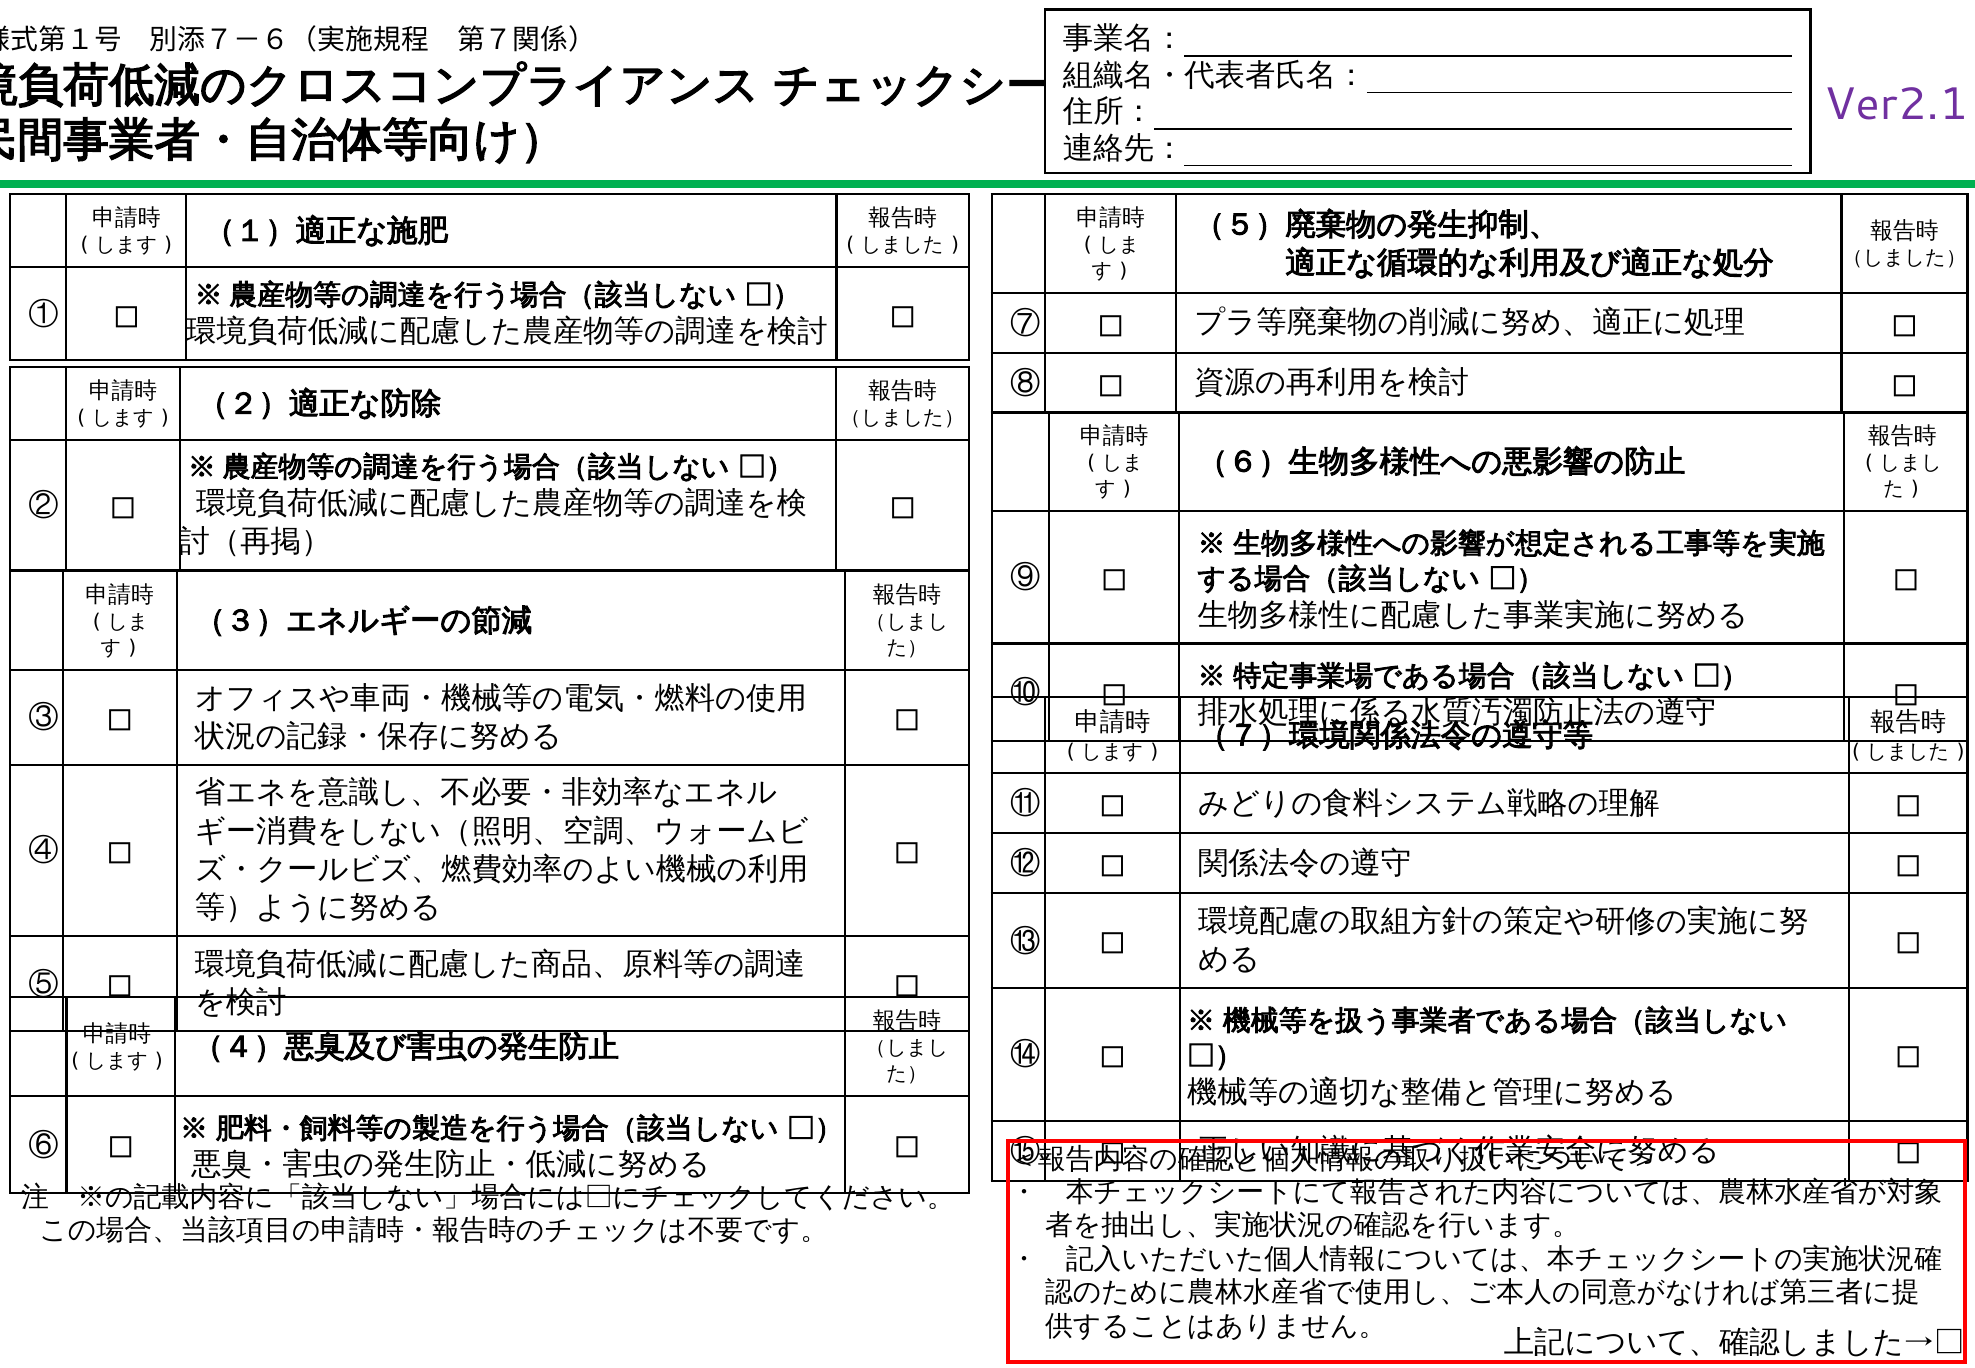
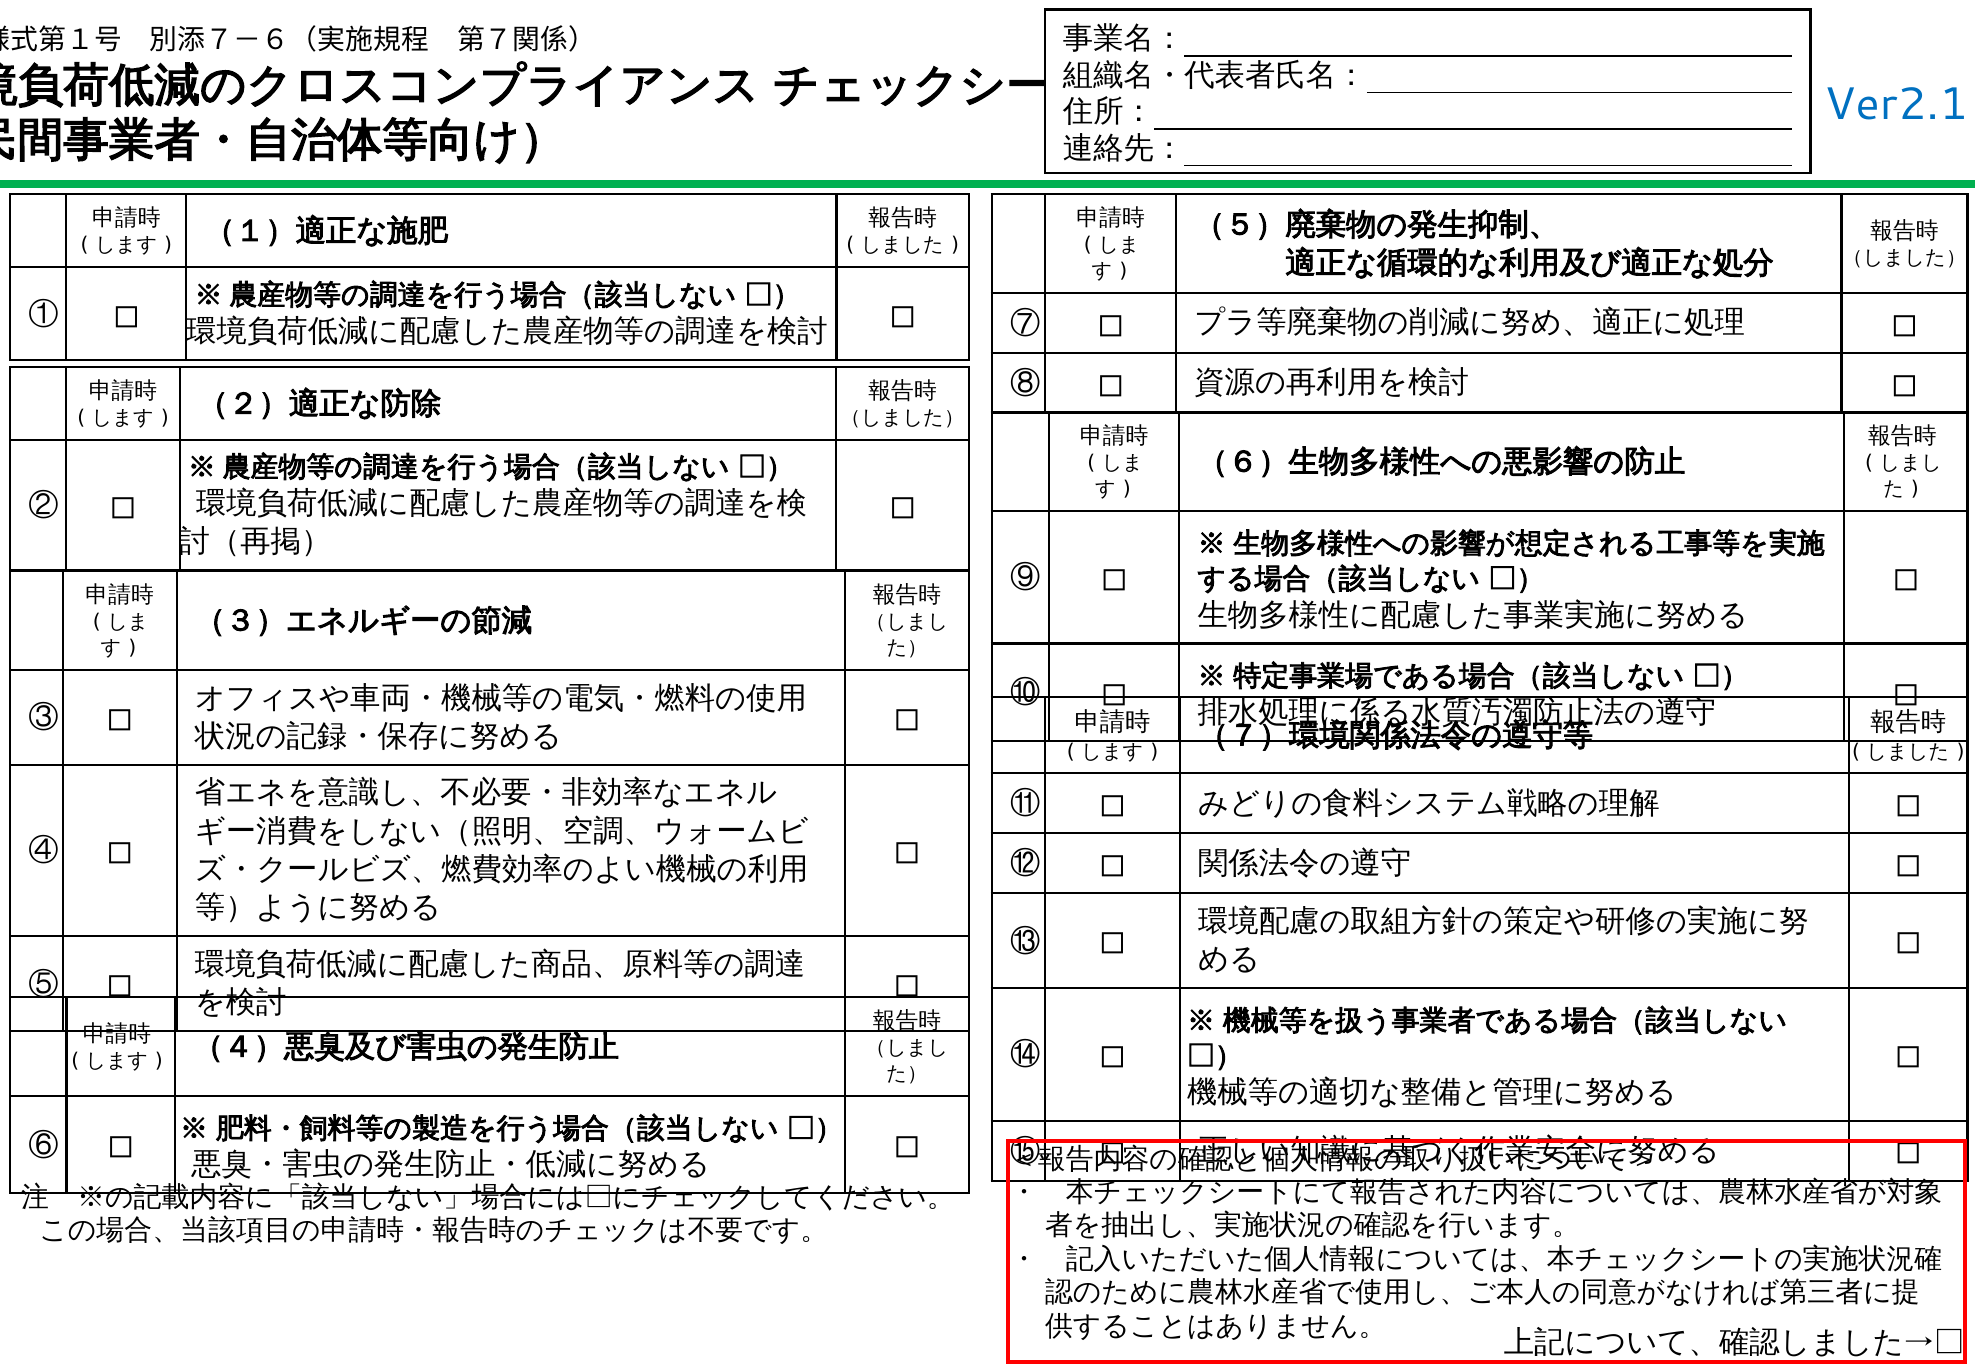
Ver2.1 colour: purple -> blue (1896, 104)
